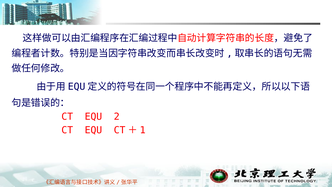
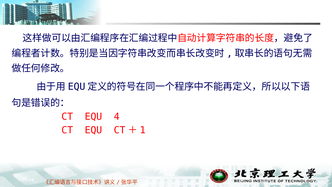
2: 2 -> 4 (117, 116)
